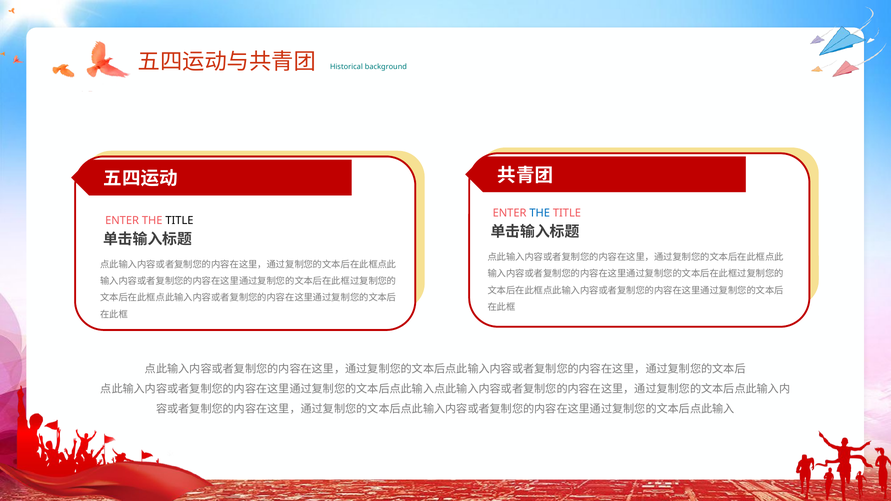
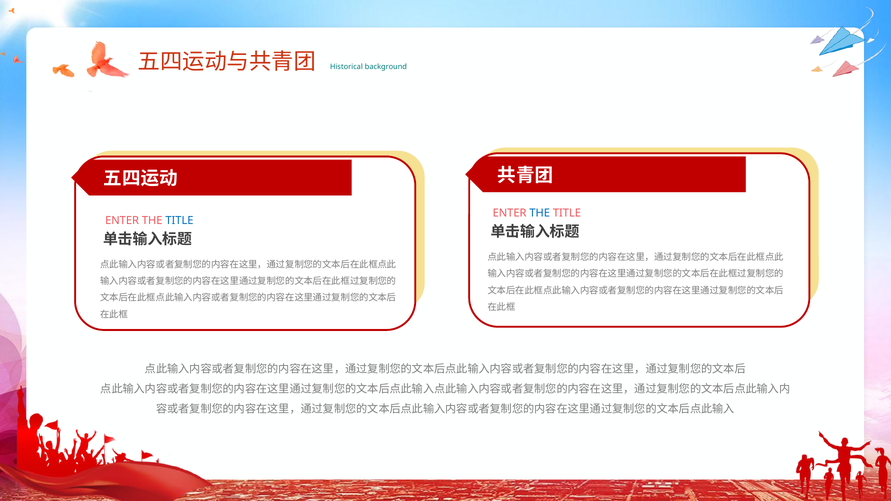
TITLE colour: black -> blue (179, 221)
